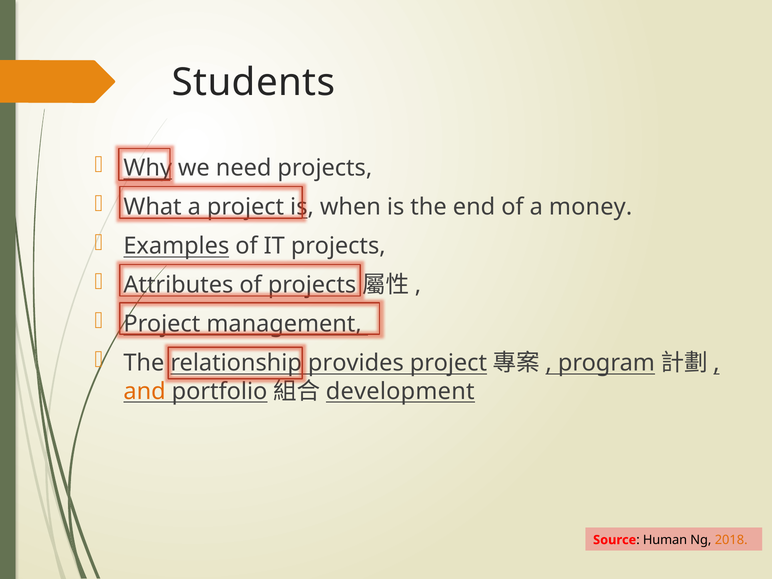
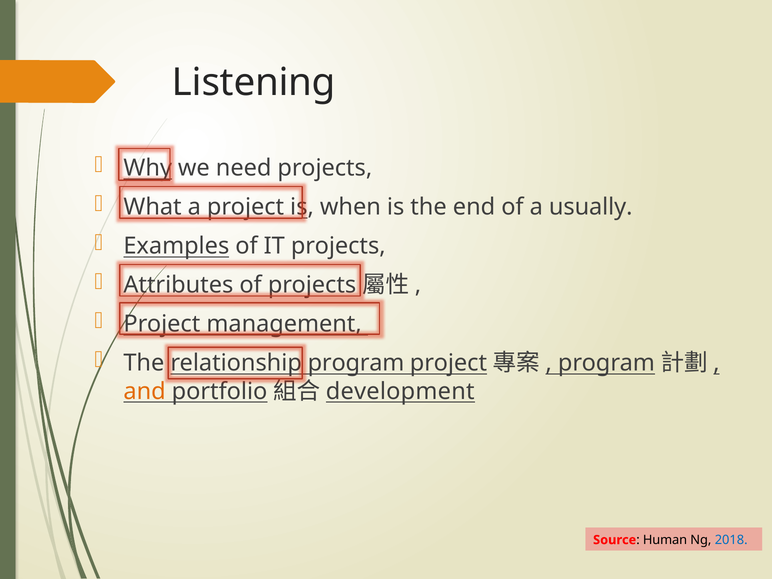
Students: Students -> Listening (254, 82)
money: money -> usually (591, 207)
provides: provides -> program (356, 363)
2018 colour: orange -> blue (731, 540)
